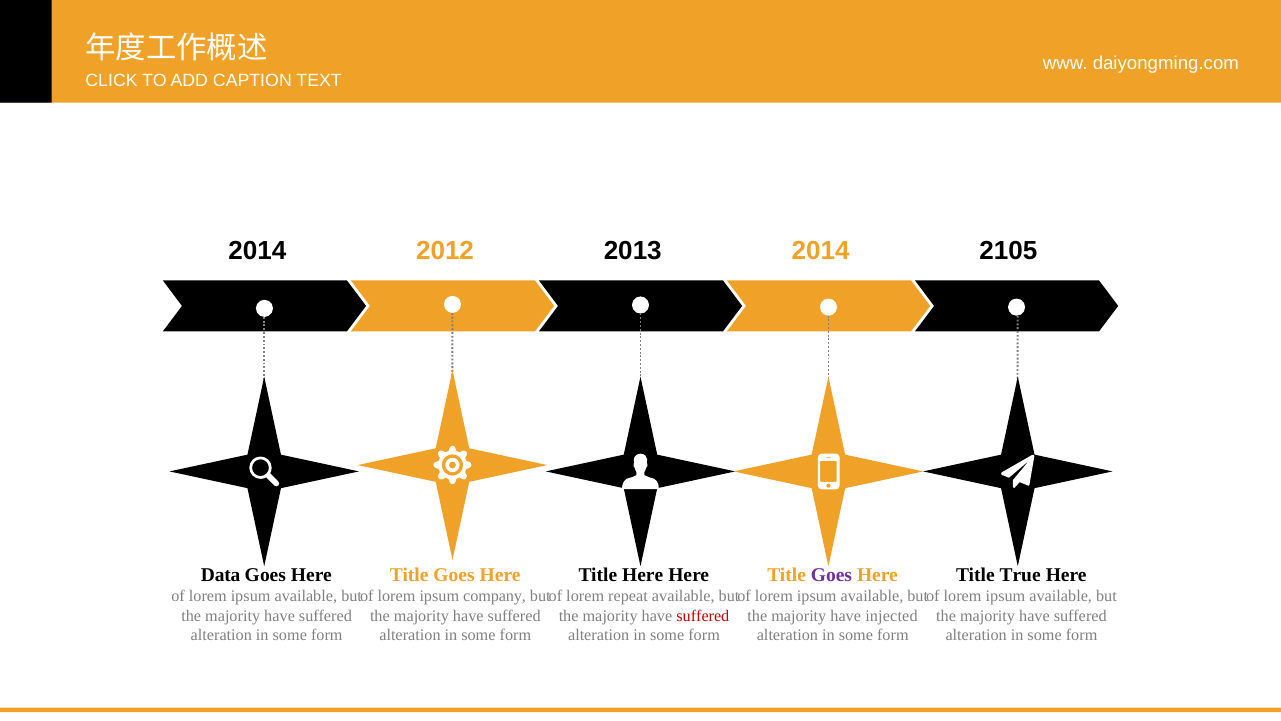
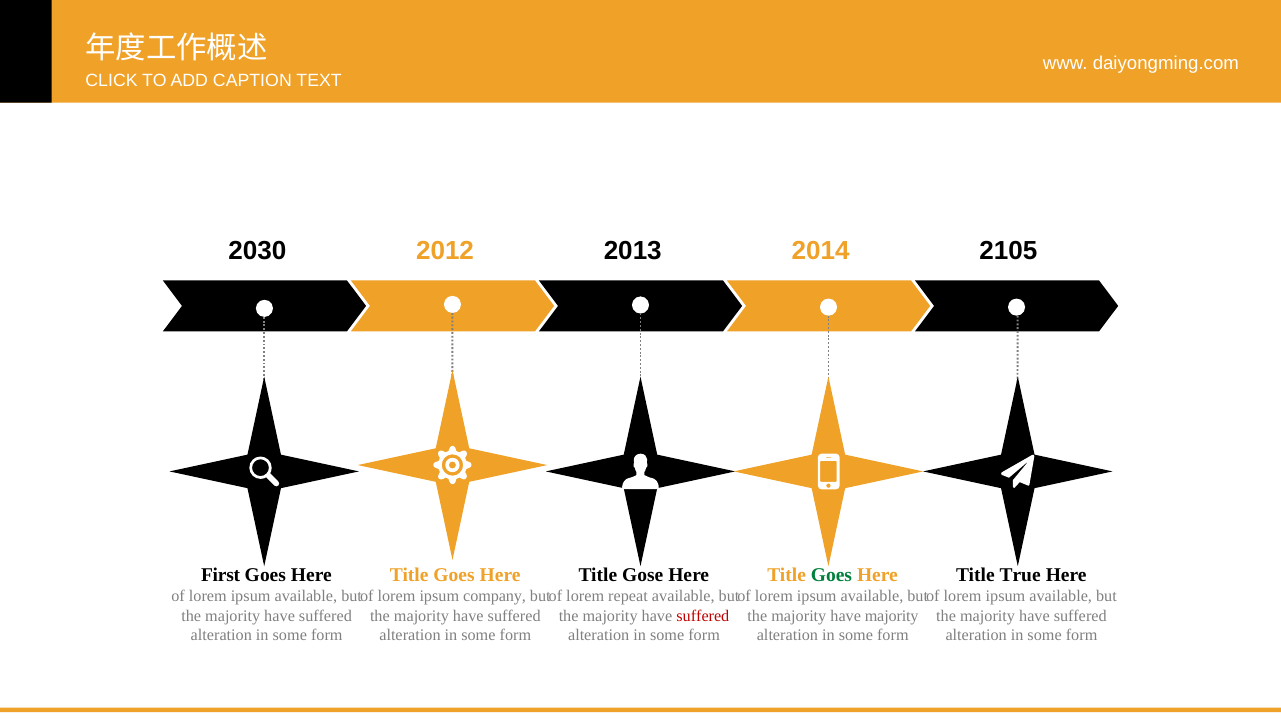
2014: 2014 -> 2030 (257, 250)
Data: Data -> First (221, 575)
Title Here: Here -> Gose (643, 575)
Goes colour: purple -> green (831, 575)
have injected: injected -> majority (892, 615)
